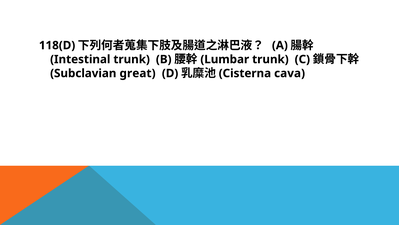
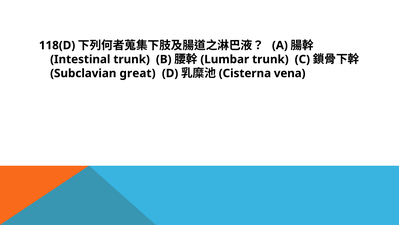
cava: cava -> vena (290, 73)
